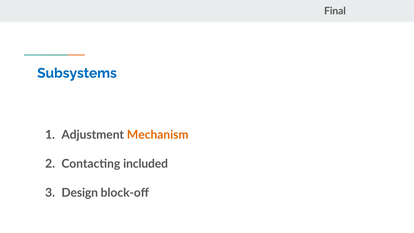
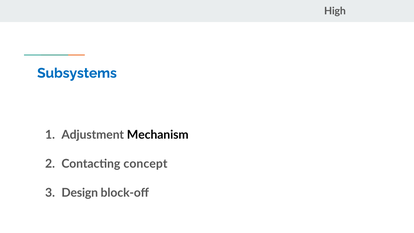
Final: Final -> High (335, 11)
Mechanism colour: orange -> black (158, 135)
included: included -> concept (145, 164)
